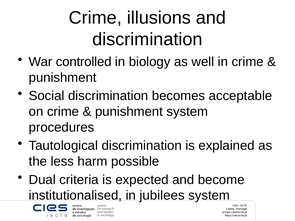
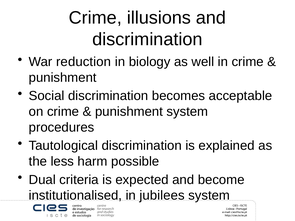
controlled: controlled -> reduction (84, 62)
